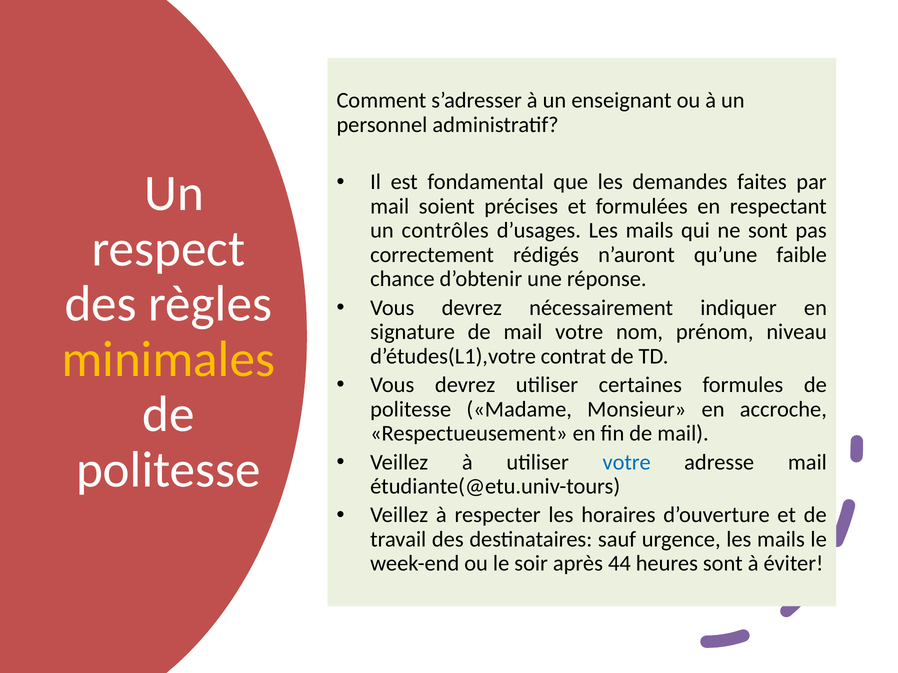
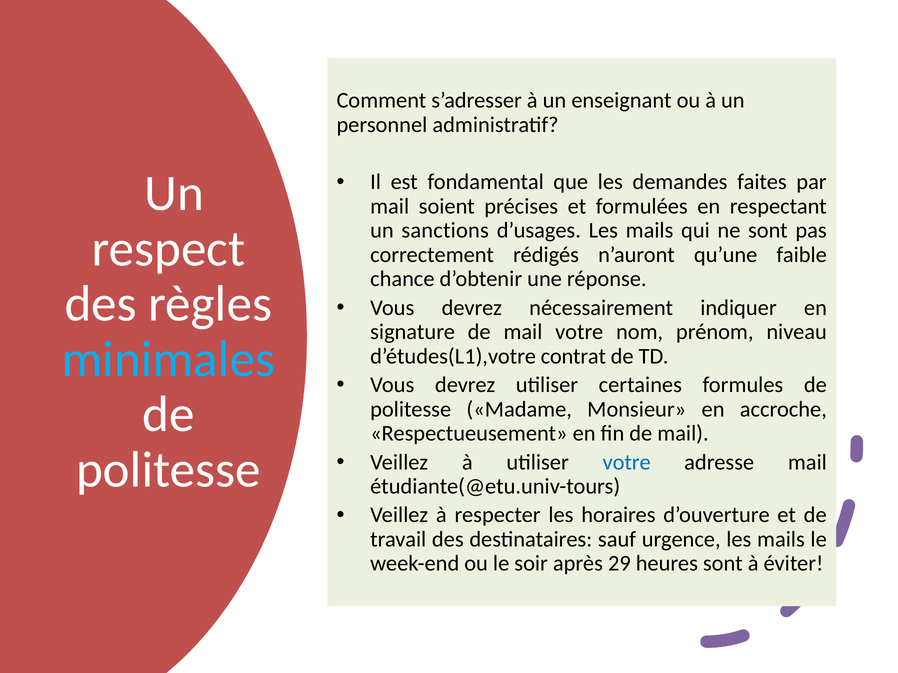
contrôles: contrôles -> sanctions (445, 231)
minimales colour: yellow -> light blue (168, 360)
44: 44 -> 29 (619, 564)
